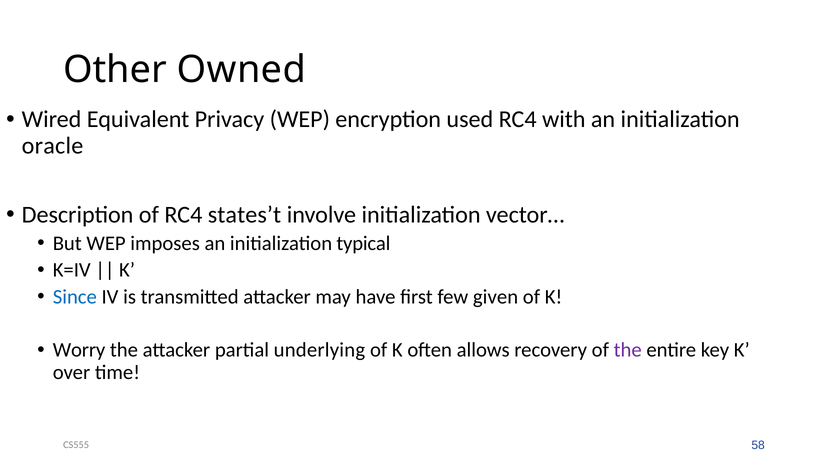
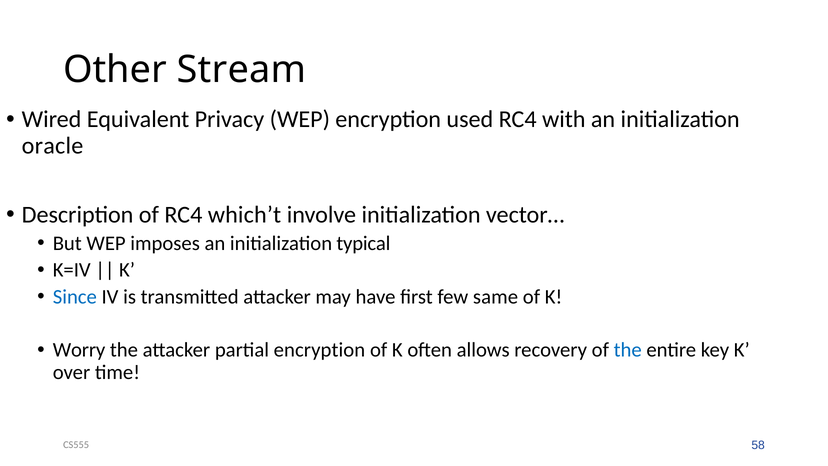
Owned: Owned -> Stream (241, 70)
states’t: states’t -> which’t (244, 215)
given: given -> same (496, 297)
partial underlying: underlying -> encryption (319, 350)
the colour: purple -> blue (628, 350)
